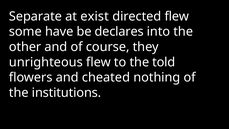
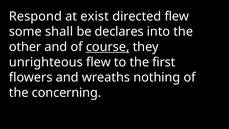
Separate: Separate -> Respond (35, 16)
have: have -> shall (59, 32)
course underline: none -> present (108, 47)
told: told -> first (164, 62)
cheated: cheated -> wreaths (106, 77)
institutions: institutions -> concerning (67, 93)
